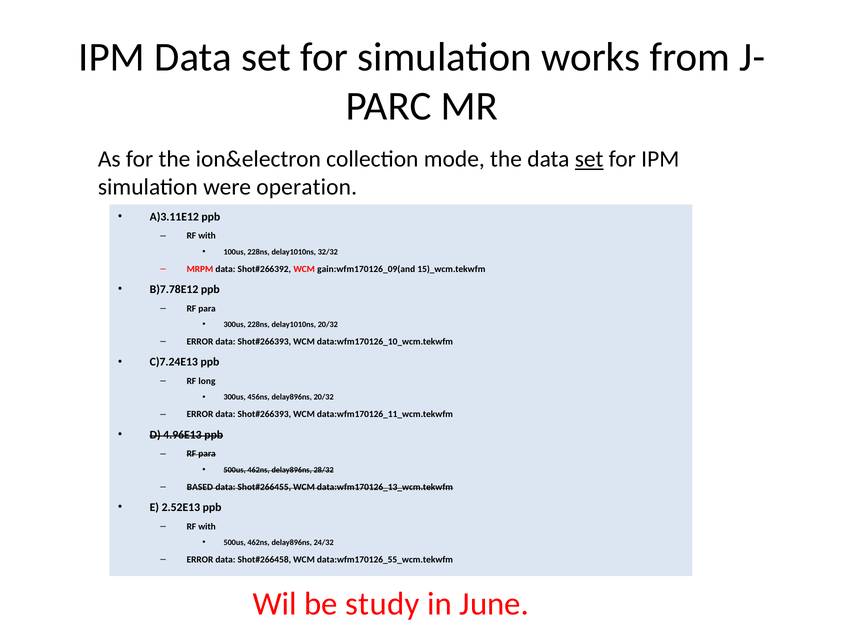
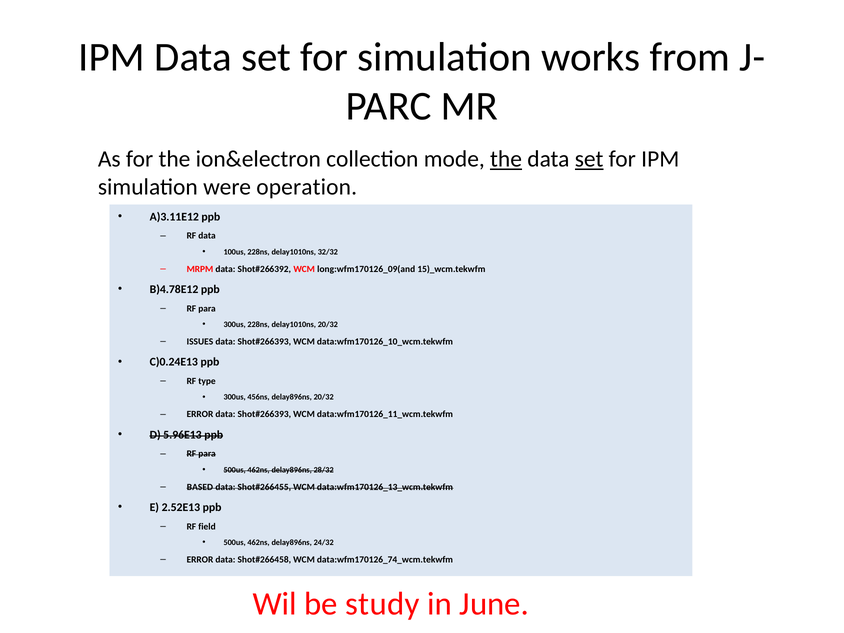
the underline: none -> present (506, 159)
with: with -> data (207, 236)
gain:wfm170126_09(and: gain:wfm170126_09(and -> long:wfm170126_09(and (366, 269)
B)7.78E12: B)7.78E12 -> B)4.78E12 (174, 289)
ERROR: ERROR -> ISSUES (200, 342)
C)7.24E13: C)7.24E13 -> C)0.24E13 (174, 362)
long: long -> type (207, 381)
4.96E13: 4.96E13 -> 5.96E13 (182, 435)
with: with -> field (207, 526)
data:wfm170126_55_wcm.tekwfm: data:wfm170126_55_wcm.tekwfm -> data:wfm170126_74_wcm.tekwfm (385, 560)
